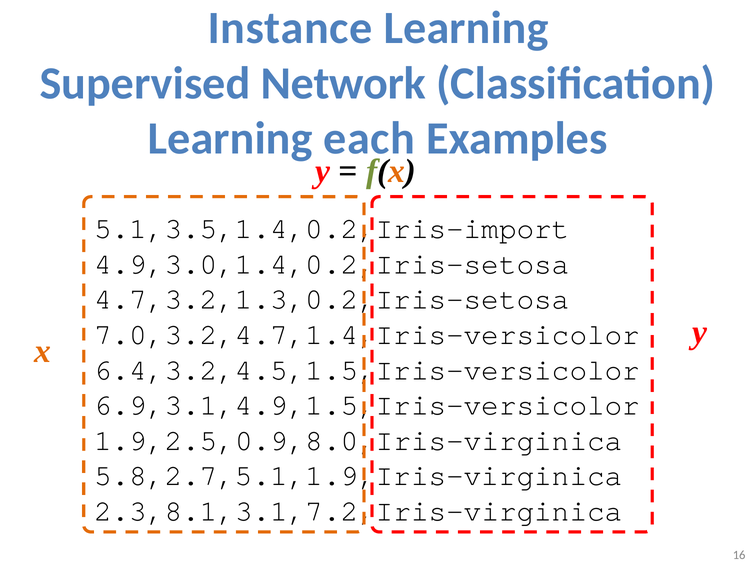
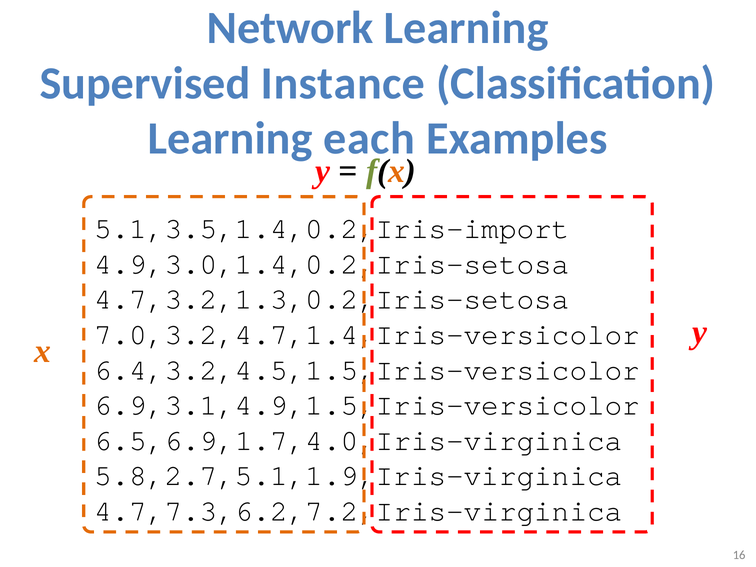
Instance: Instance -> Network (290, 28)
Network: Network -> Instance (343, 83)
1.9,2.5,0.9,8.0,Iris-virginica: 1.9,2.5,0.9,8.0,Iris-virginica -> 6.5,6.9,1.7,4.0,Iris-virginica (358, 440)
2.3,8.1,3.1,7.2,Iris-virginica: 2.3,8.1,3.1,7.2,Iris-virginica -> 4.7,7.3,6.2,7.2,Iris-virginica (358, 511)
